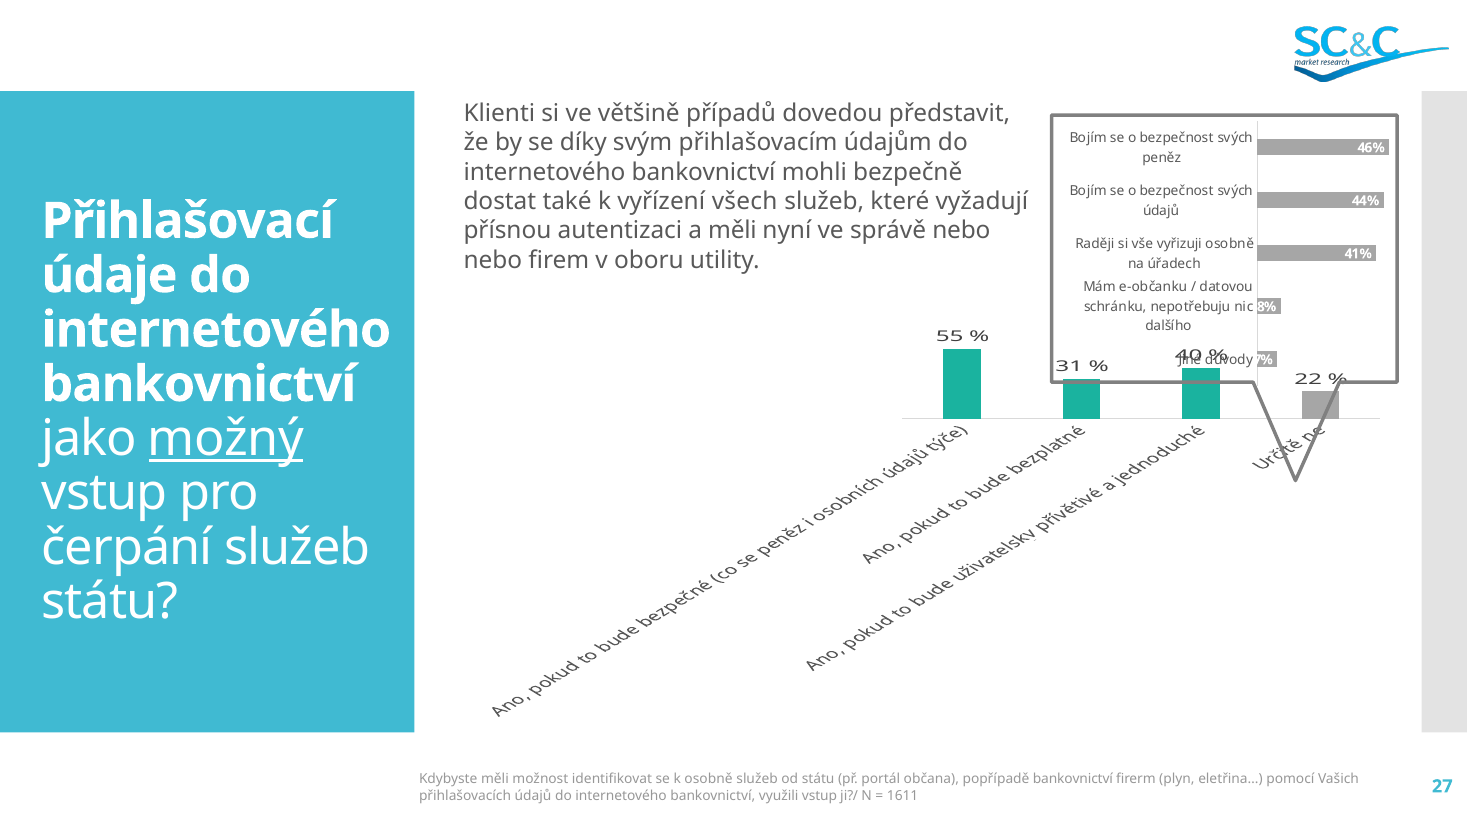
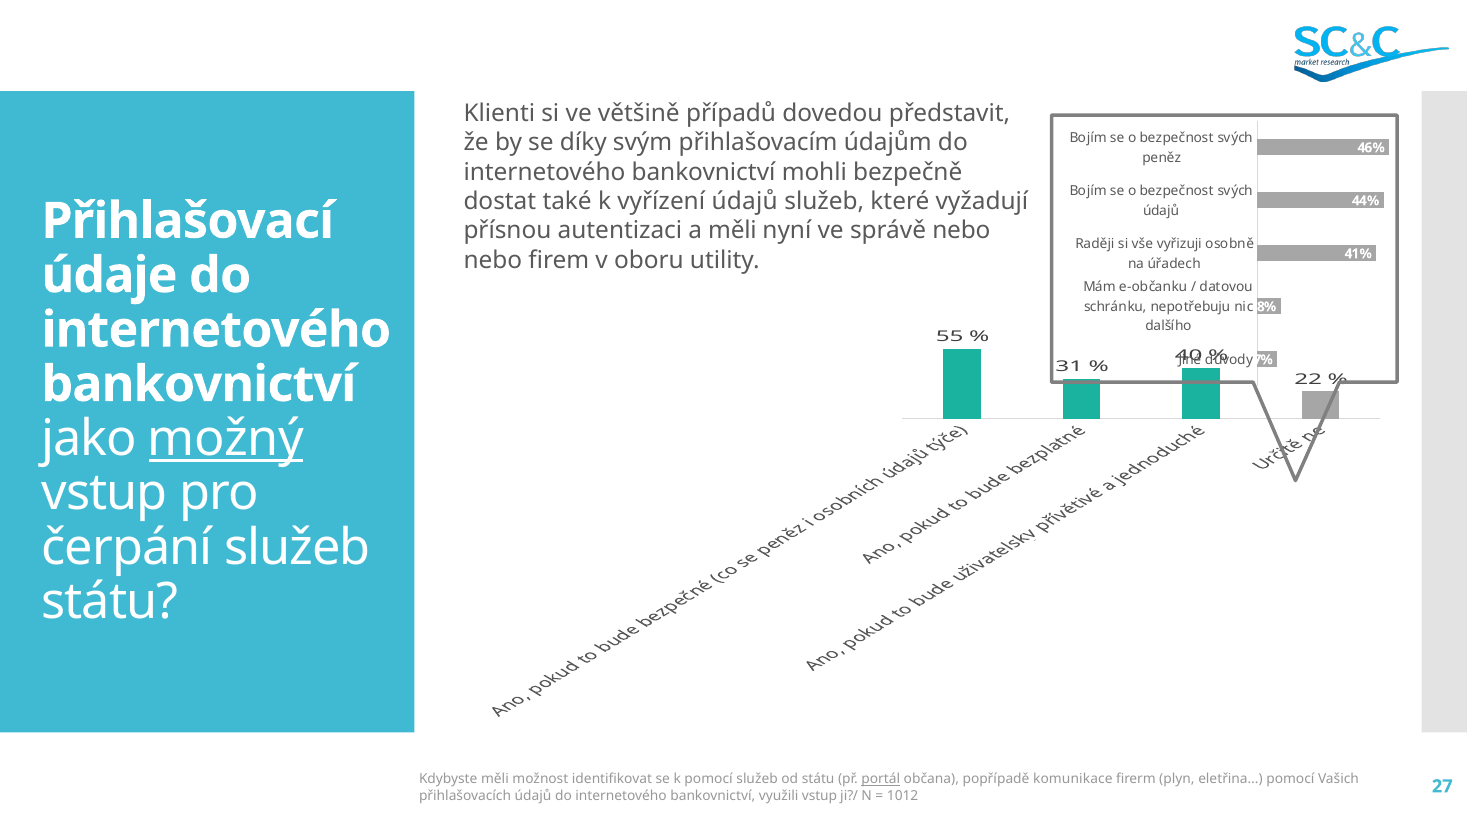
vyřízení všech: všech -> údajů (745, 201)
k osobně: osobně -> pomocí (709, 779)
portál underline: none -> present (881, 779)
popřípadě bankovnictví: bankovnictví -> komunikace (1073, 779)
1611: 1611 -> 1012 (903, 796)
